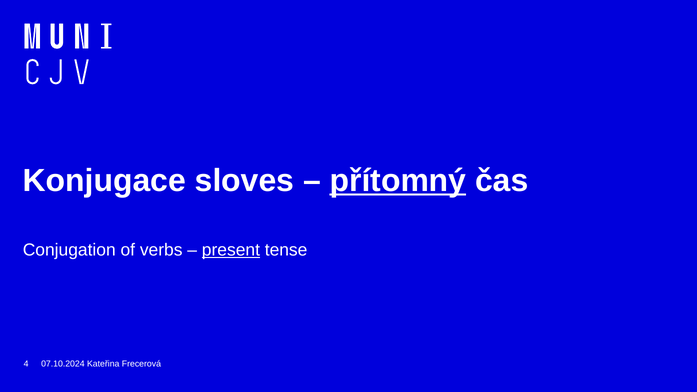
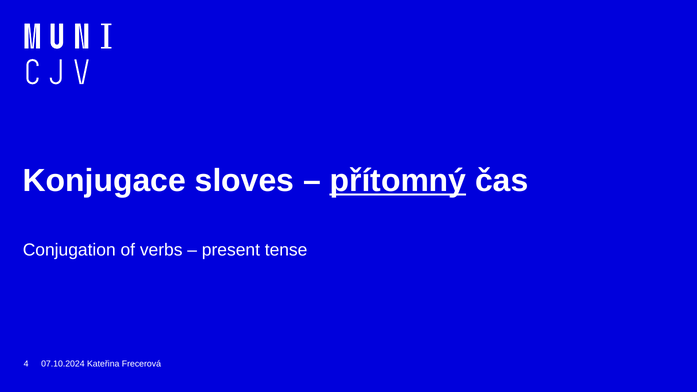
present underline: present -> none (231, 250)
